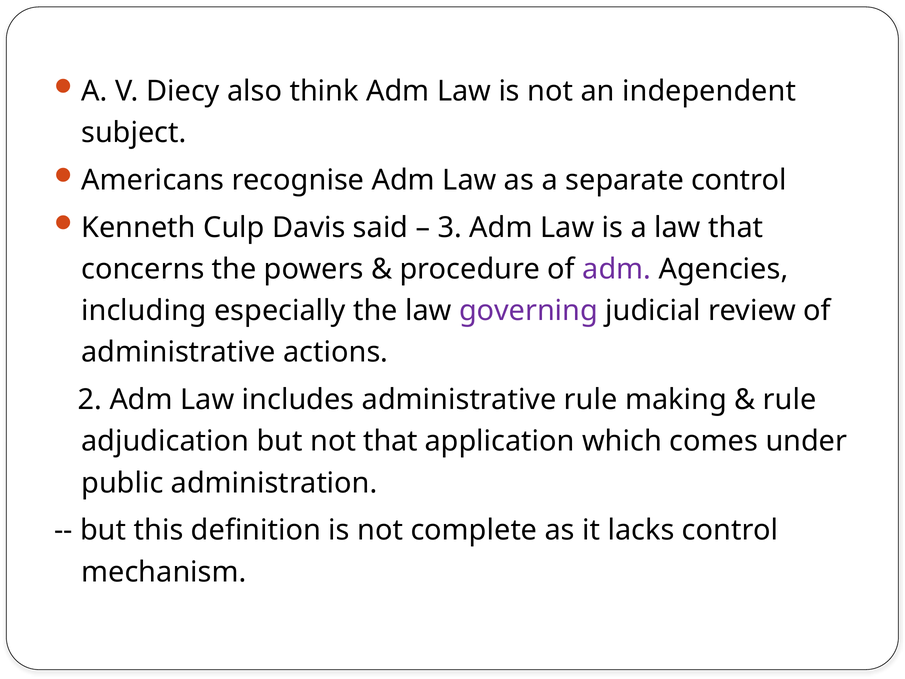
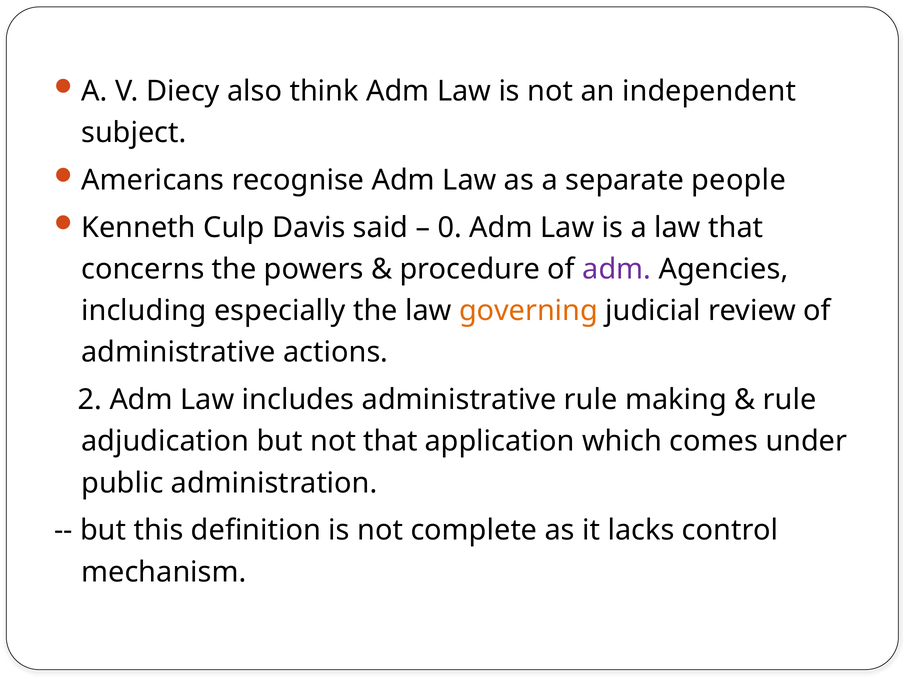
separate control: control -> people (739, 180)
3: 3 -> 0 (450, 227)
governing colour: purple -> orange (528, 311)
